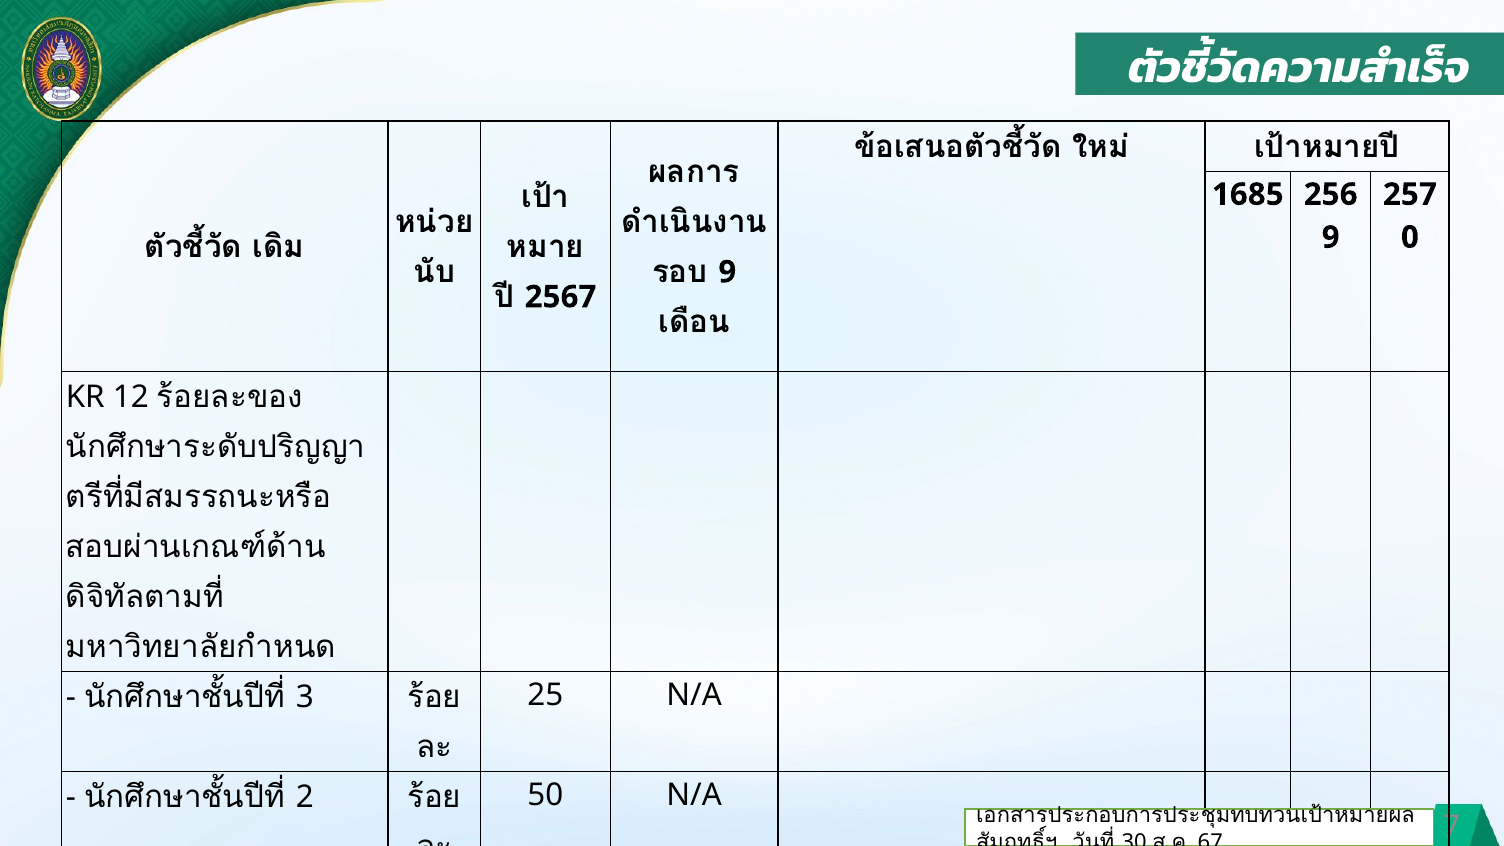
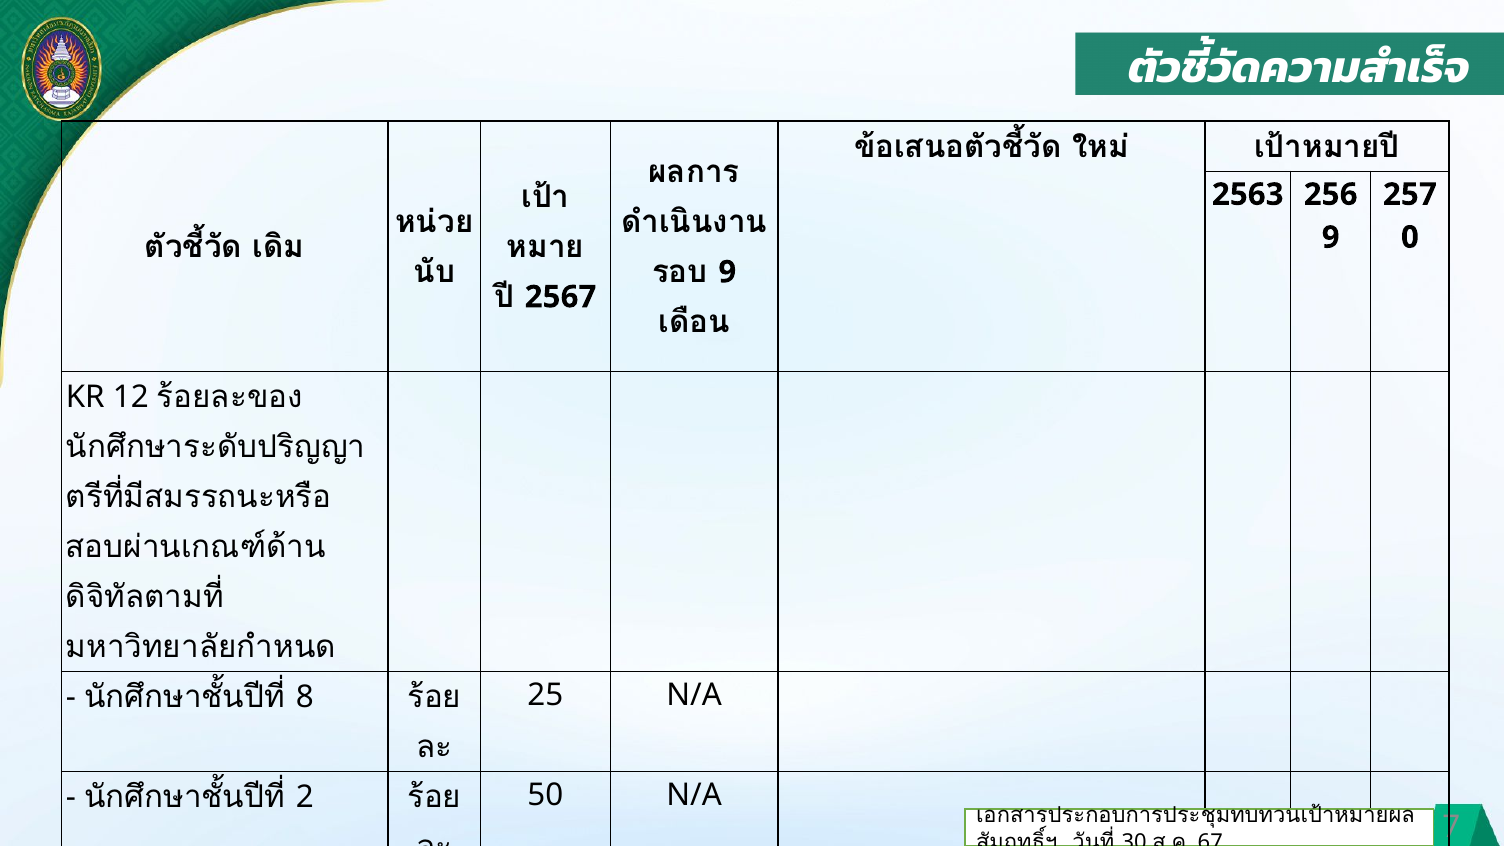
1685: 1685 -> 2563 (1248, 195)
3: 3 -> 8 (305, 697)
